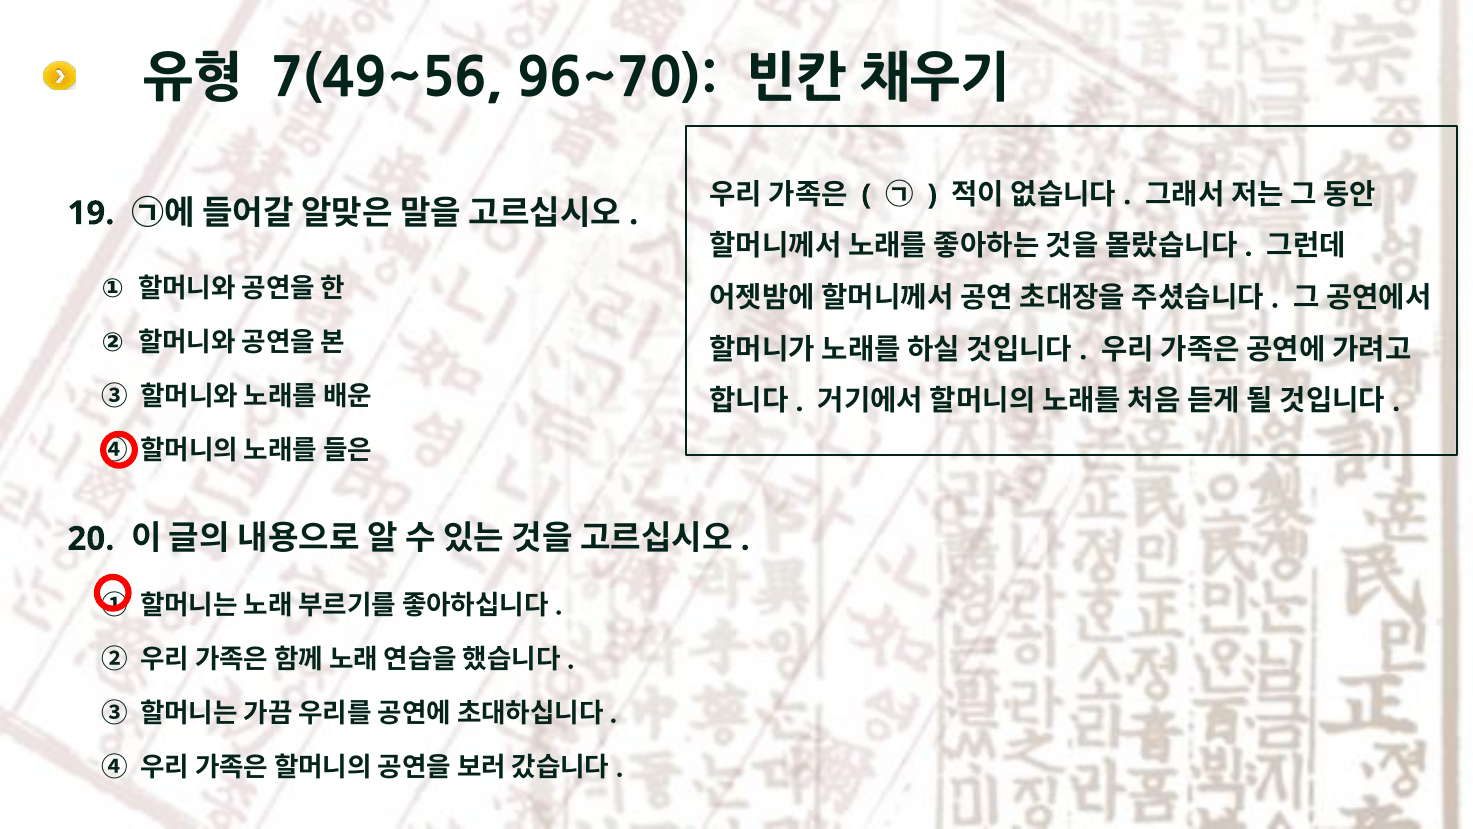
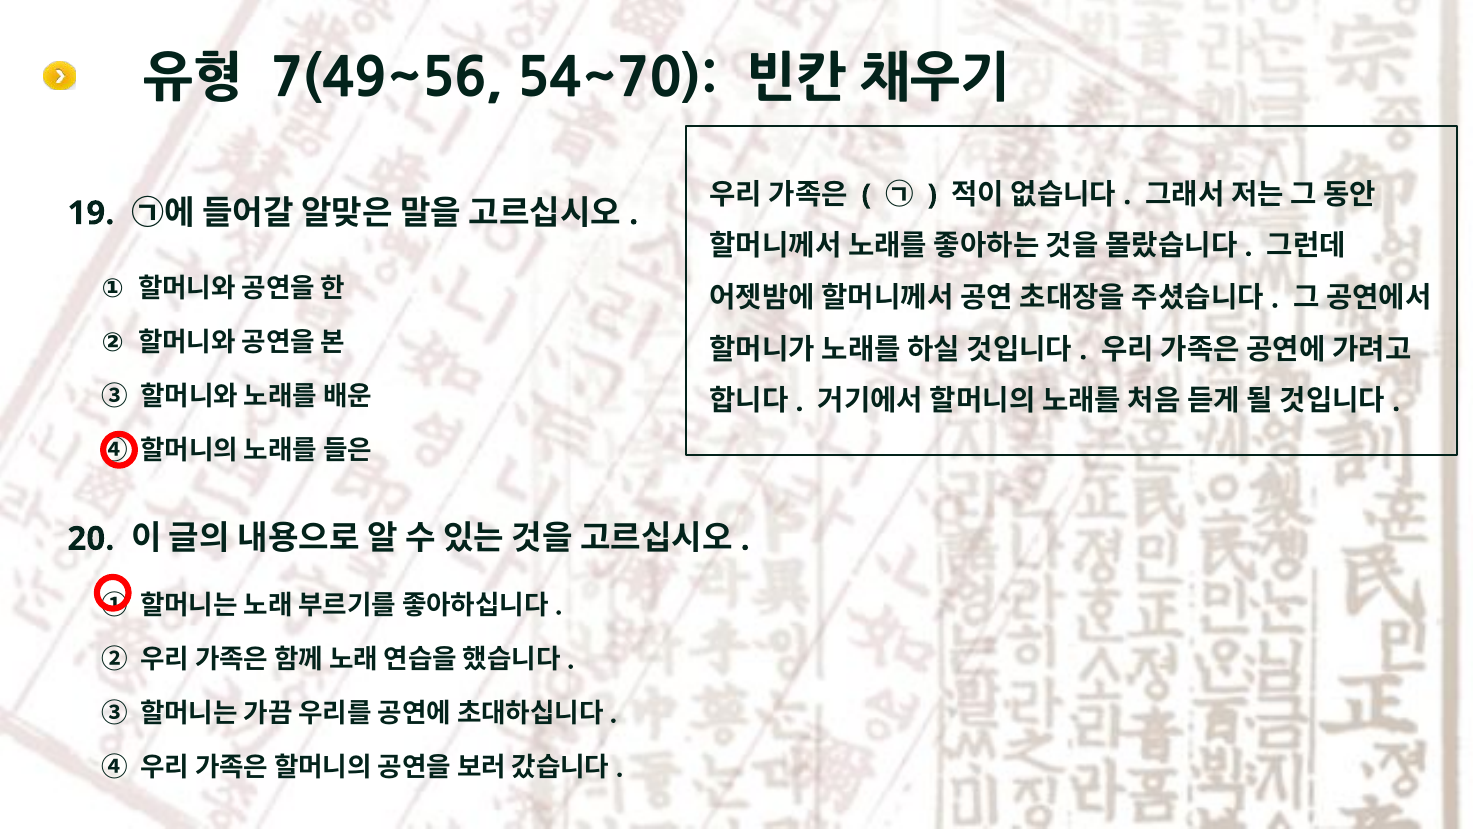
96~70: 96~70 -> 54~70 (618, 79)
